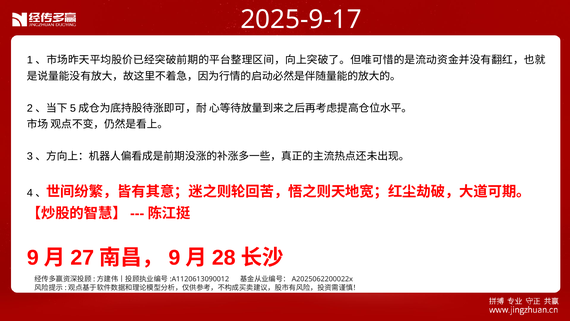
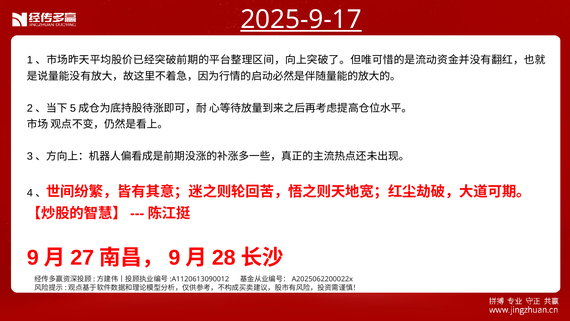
2025-9-17 underline: none -> present (301, 20)
